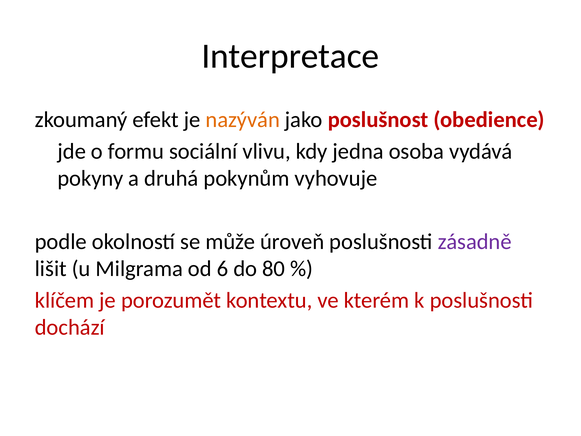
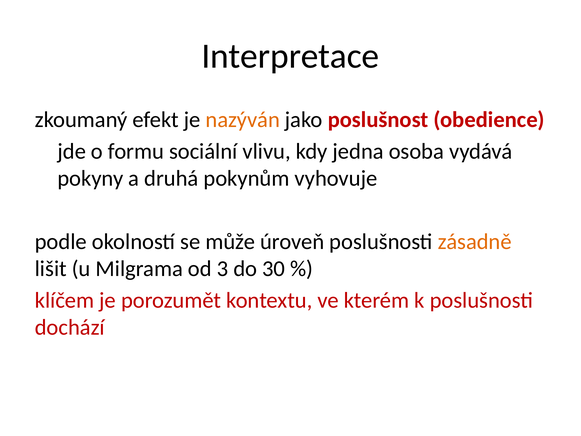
zásadně colour: purple -> orange (475, 242)
6: 6 -> 3 (223, 269)
80: 80 -> 30 (274, 269)
